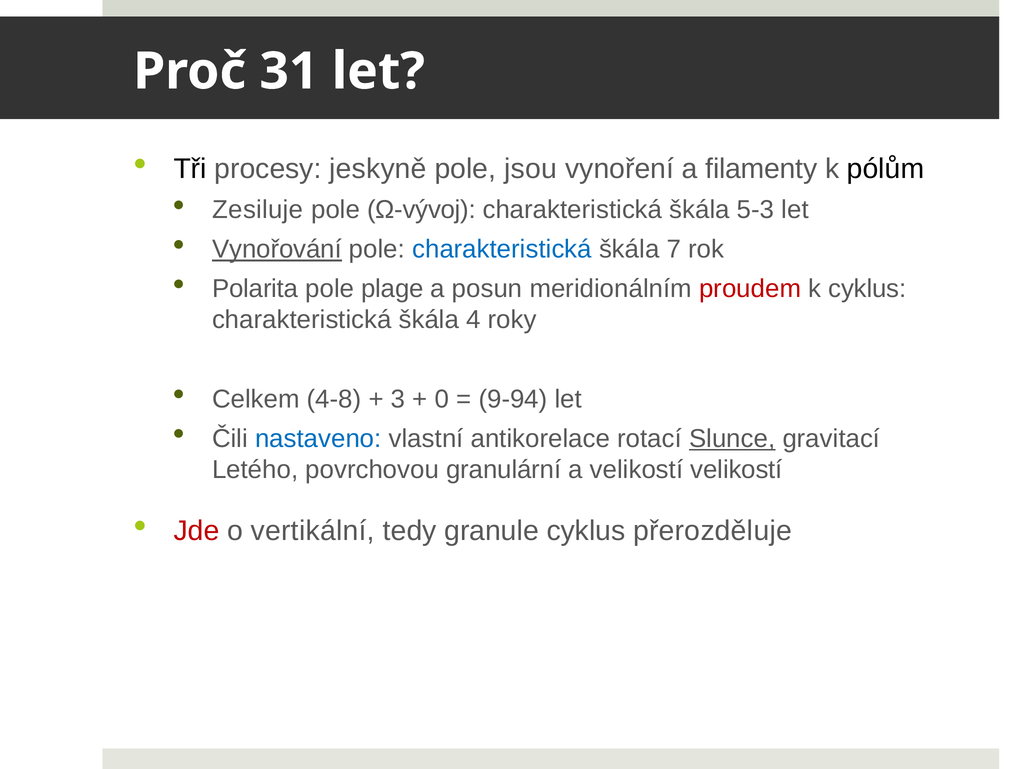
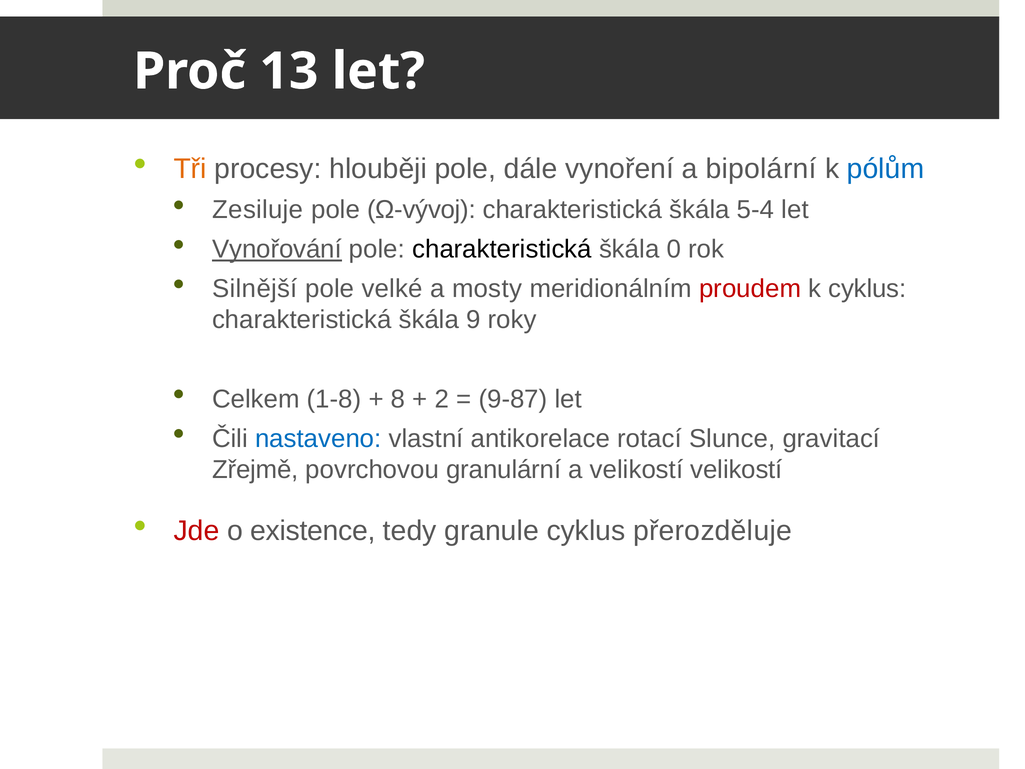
31: 31 -> 13 (289, 71)
Tři colour: black -> orange (190, 169)
jeskyně: jeskyně -> hlouběji (378, 169)
jsou: jsou -> dále (531, 169)
filamenty: filamenty -> bipolární (761, 169)
pólům colour: black -> blue (886, 169)
5-3: 5-3 -> 5-4 (756, 210)
charakteristická colour: blue -> black (502, 249)
7: 7 -> 0 (674, 249)
Polarita: Polarita -> Silnější (255, 289)
plage: plage -> velké (392, 289)
posun: posun -> mosty (487, 289)
4: 4 -> 9 (473, 320)
4-8: 4-8 -> 1-8 (334, 399)
3: 3 -> 8 (398, 399)
0: 0 -> 2 (442, 399)
9-94: 9-94 -> 9-87 (513, 399)
Slunce underline: present -> none (732, 438)
Letého: Letého -> Zřejmě (255, 469)
vertikální: vertikální -> existence (313, 531)
